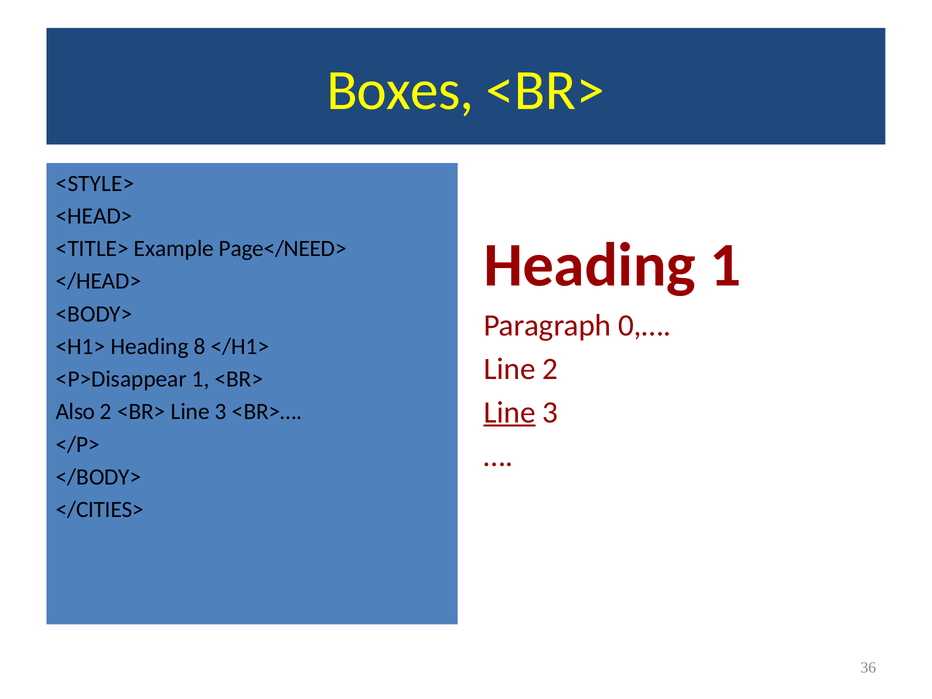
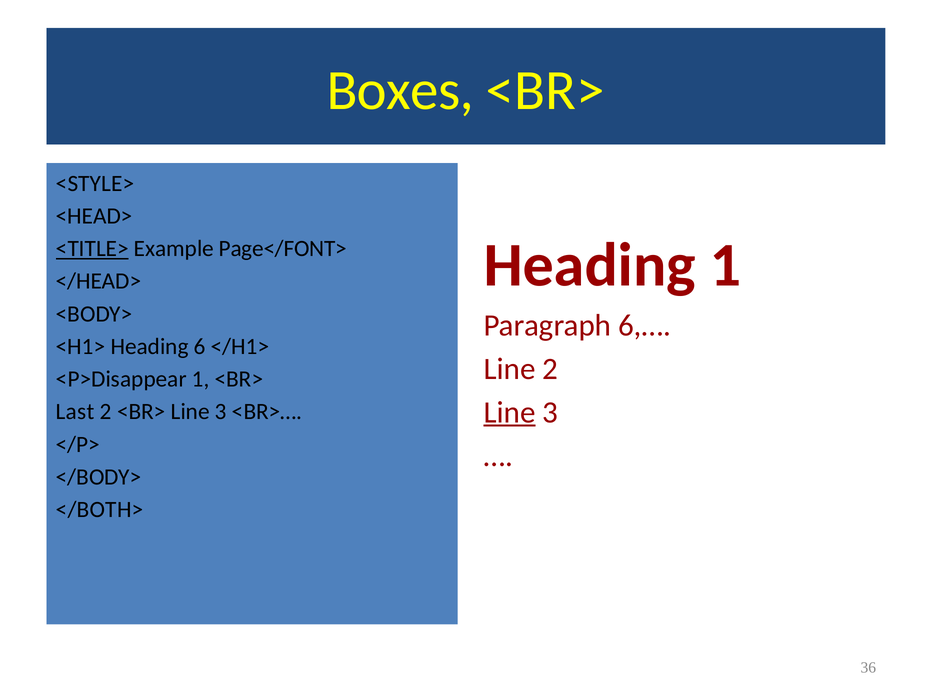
<TITLE> underline: none -> present (92, 249)
Page</NEED>: Page</NEED> -> Page</FONT> (283, 249)
0,…: 0,… -> 6,… (645, 325)
8: 8 -> 6 (200, 346)
Also: Also -> Last (75, 412)
</CITIES>: </CITIES> -> </BOTH> (100, 510)
